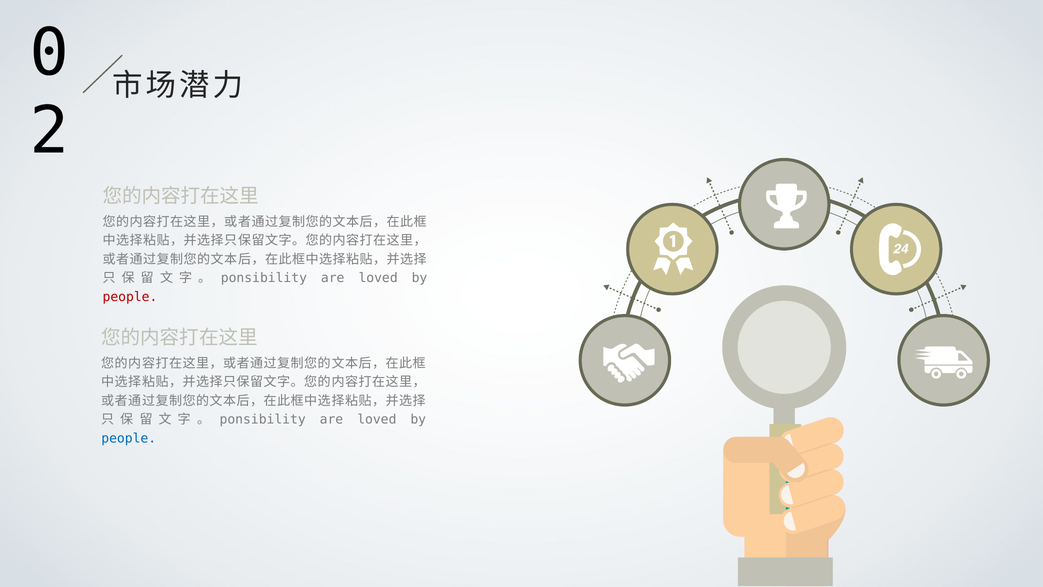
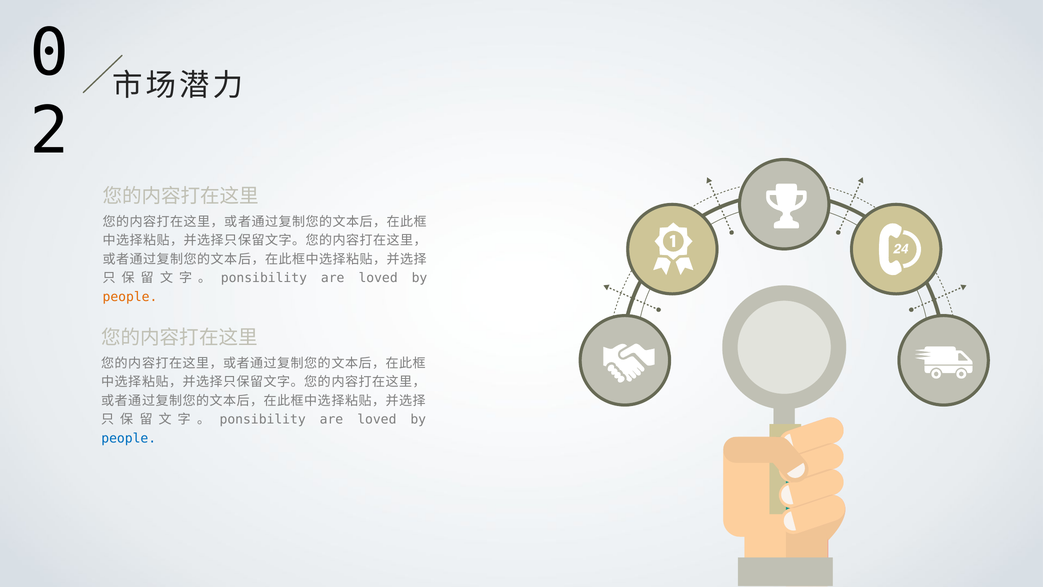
people colour: red -> orange (130, 297)
